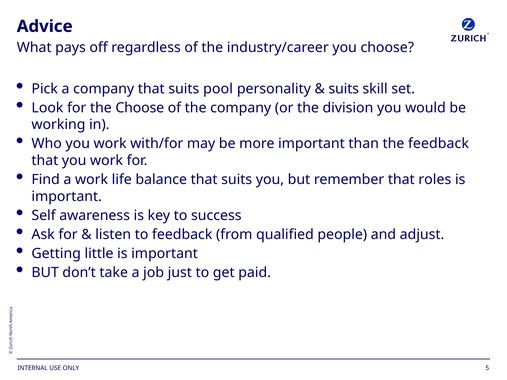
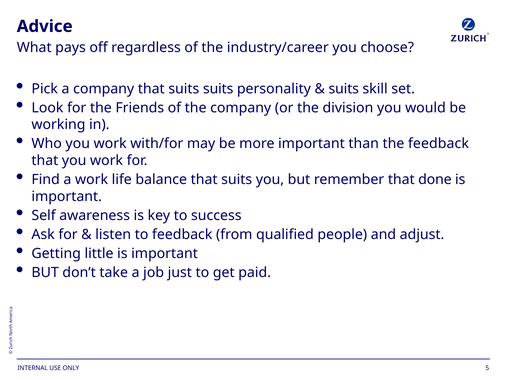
suits pool: pool -> suits (218, 89)
the Choose: Choose -> Friends (140, 108)
roles: roles -> done (435, 180)
